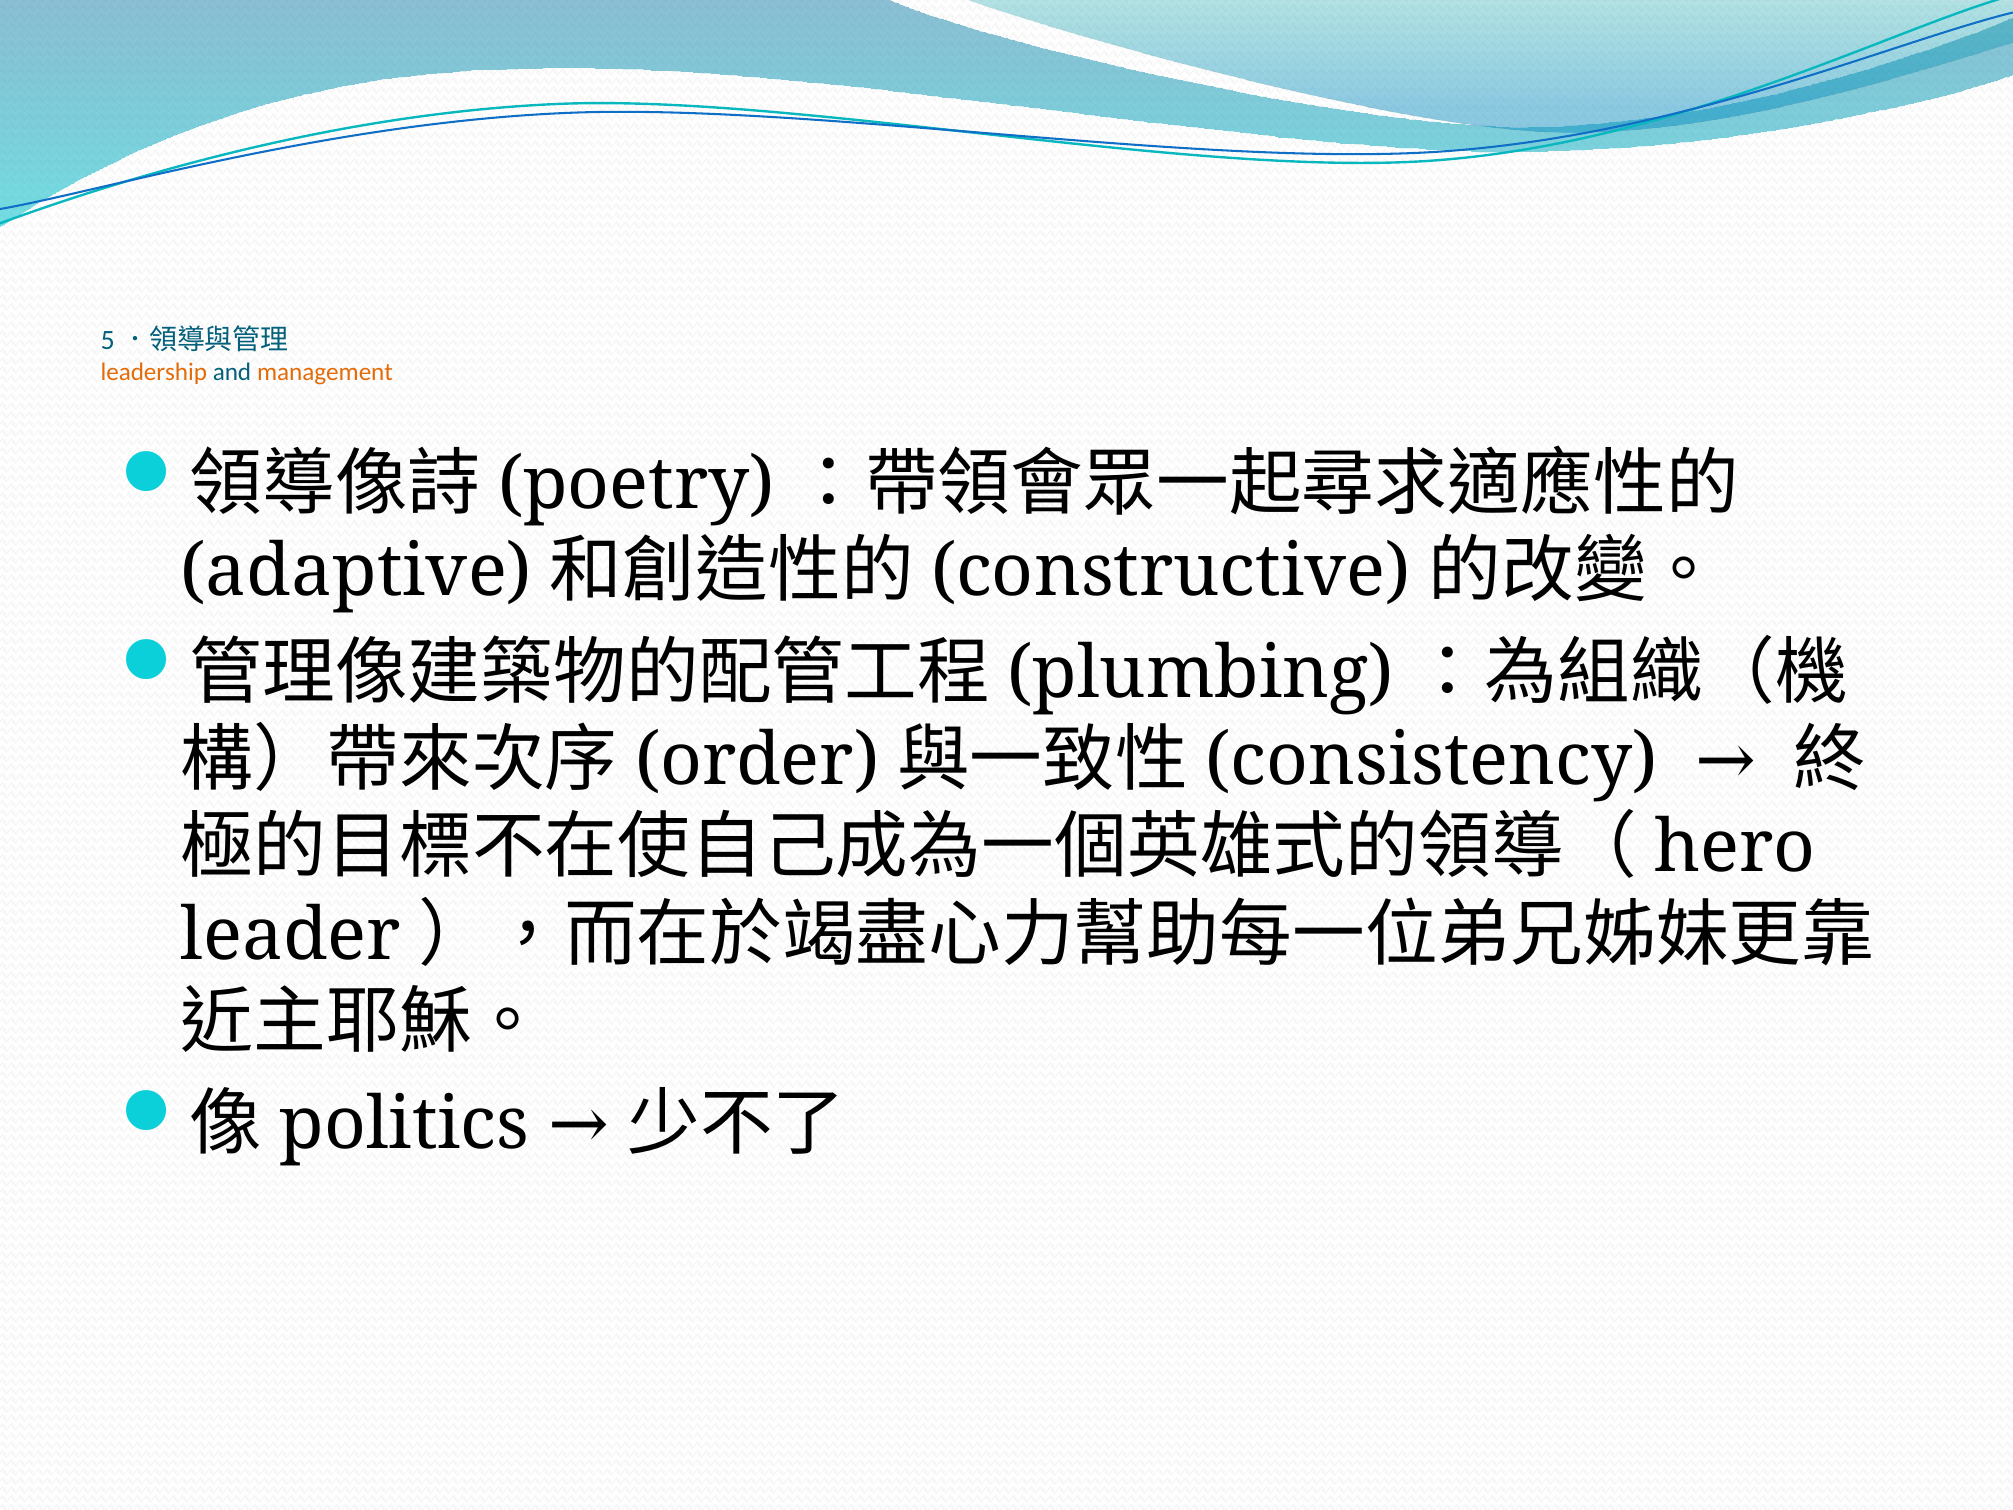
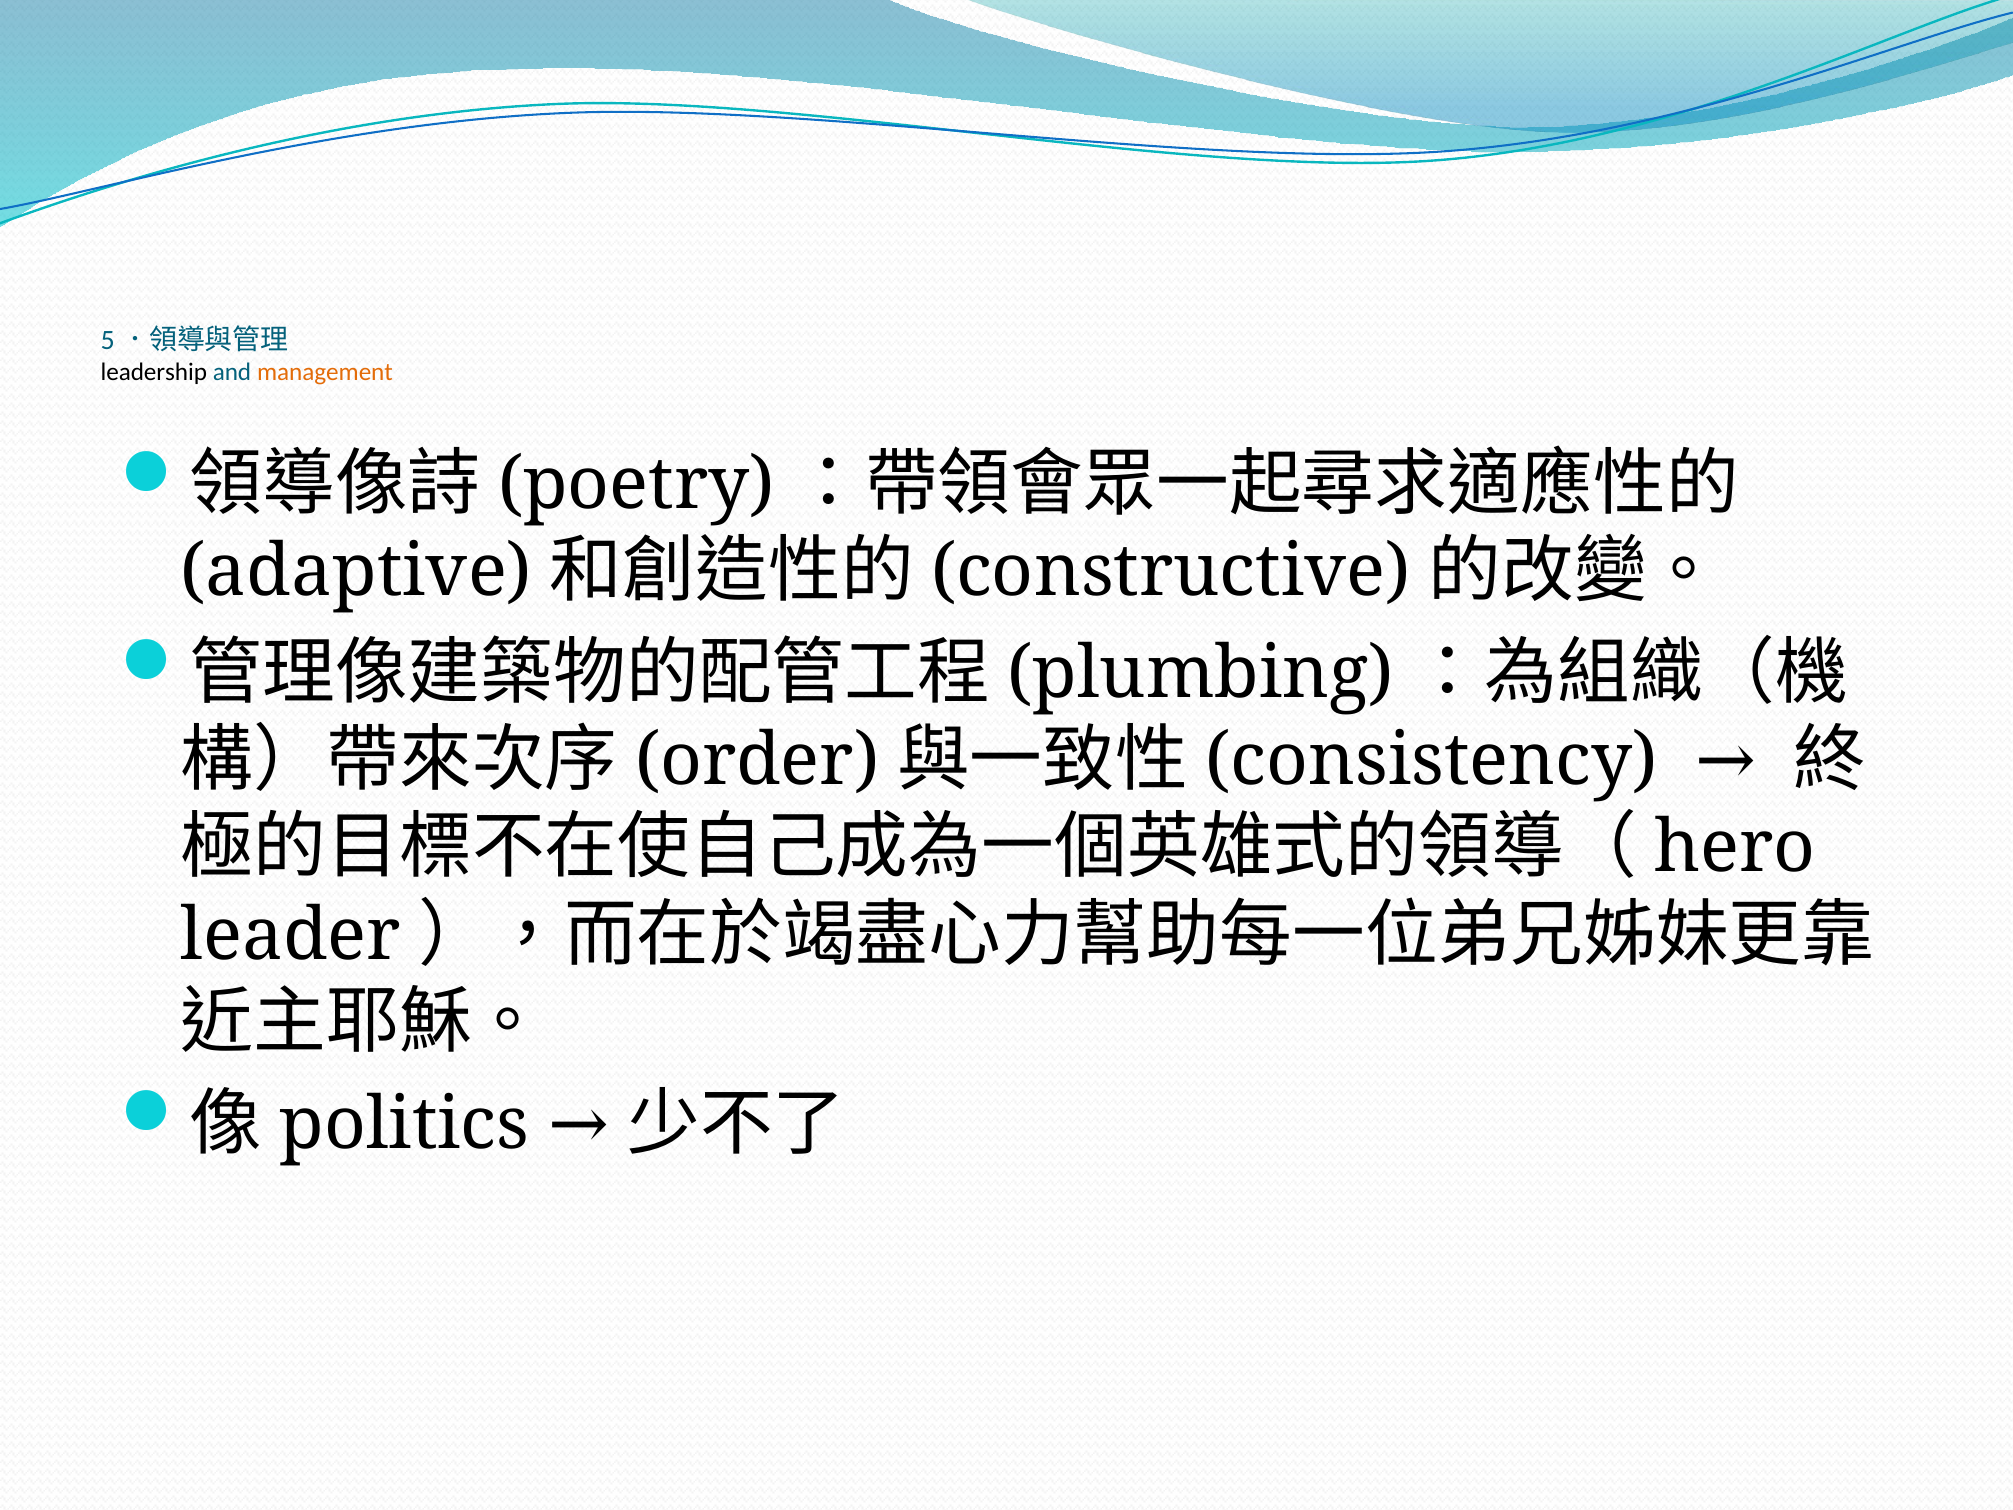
leadership colour: orange -> black (154, 372)
